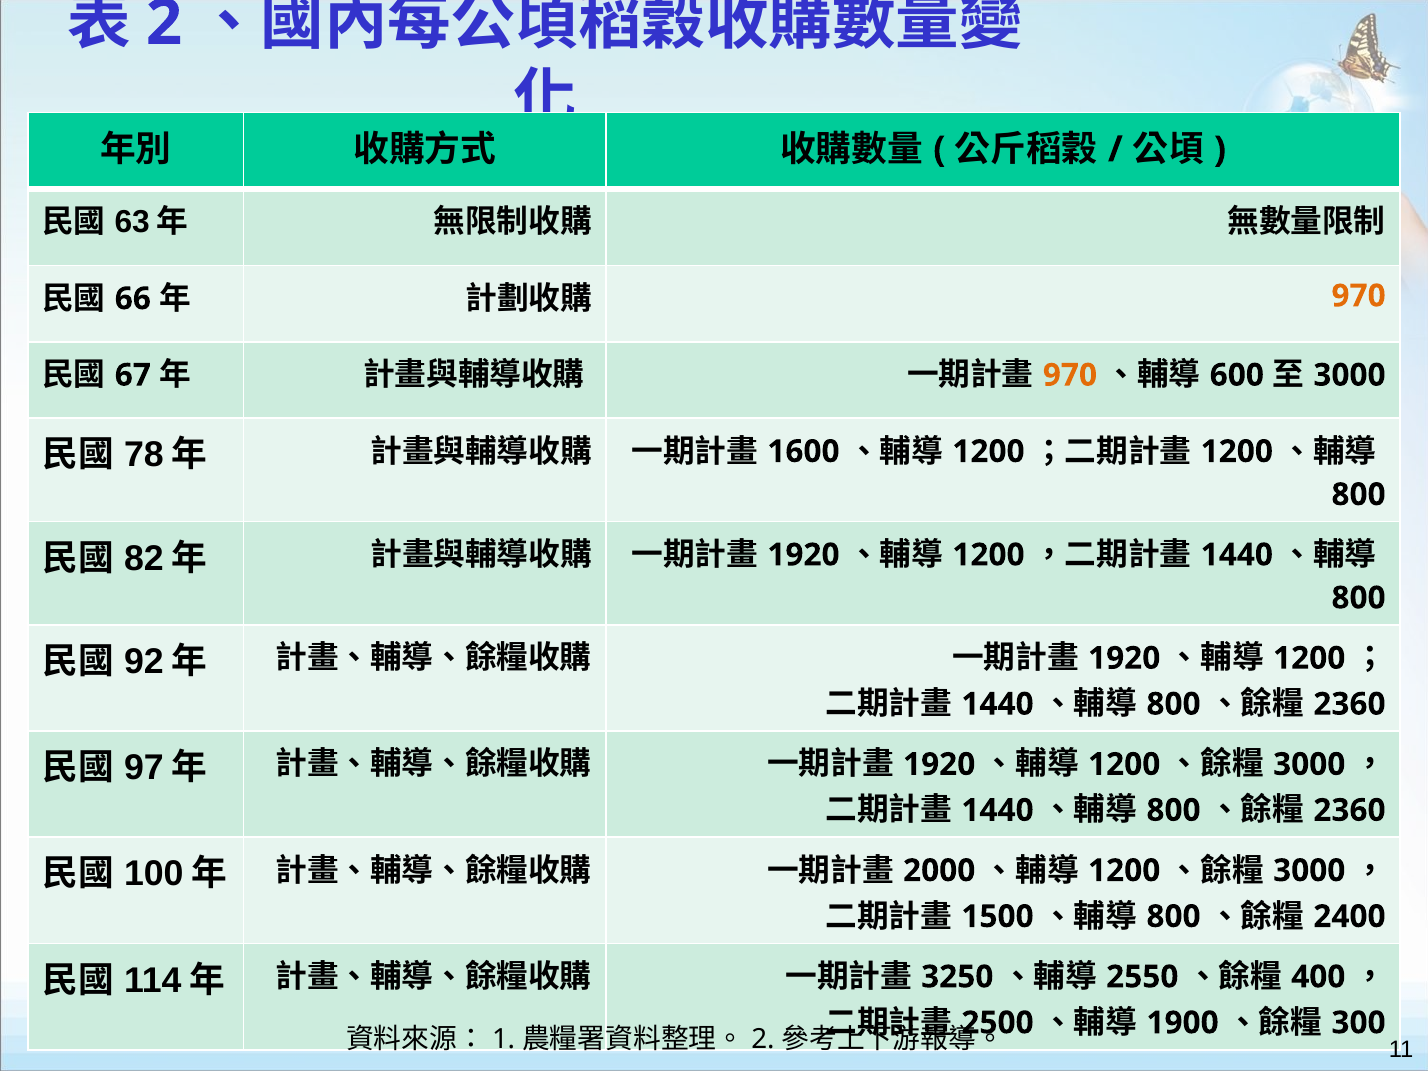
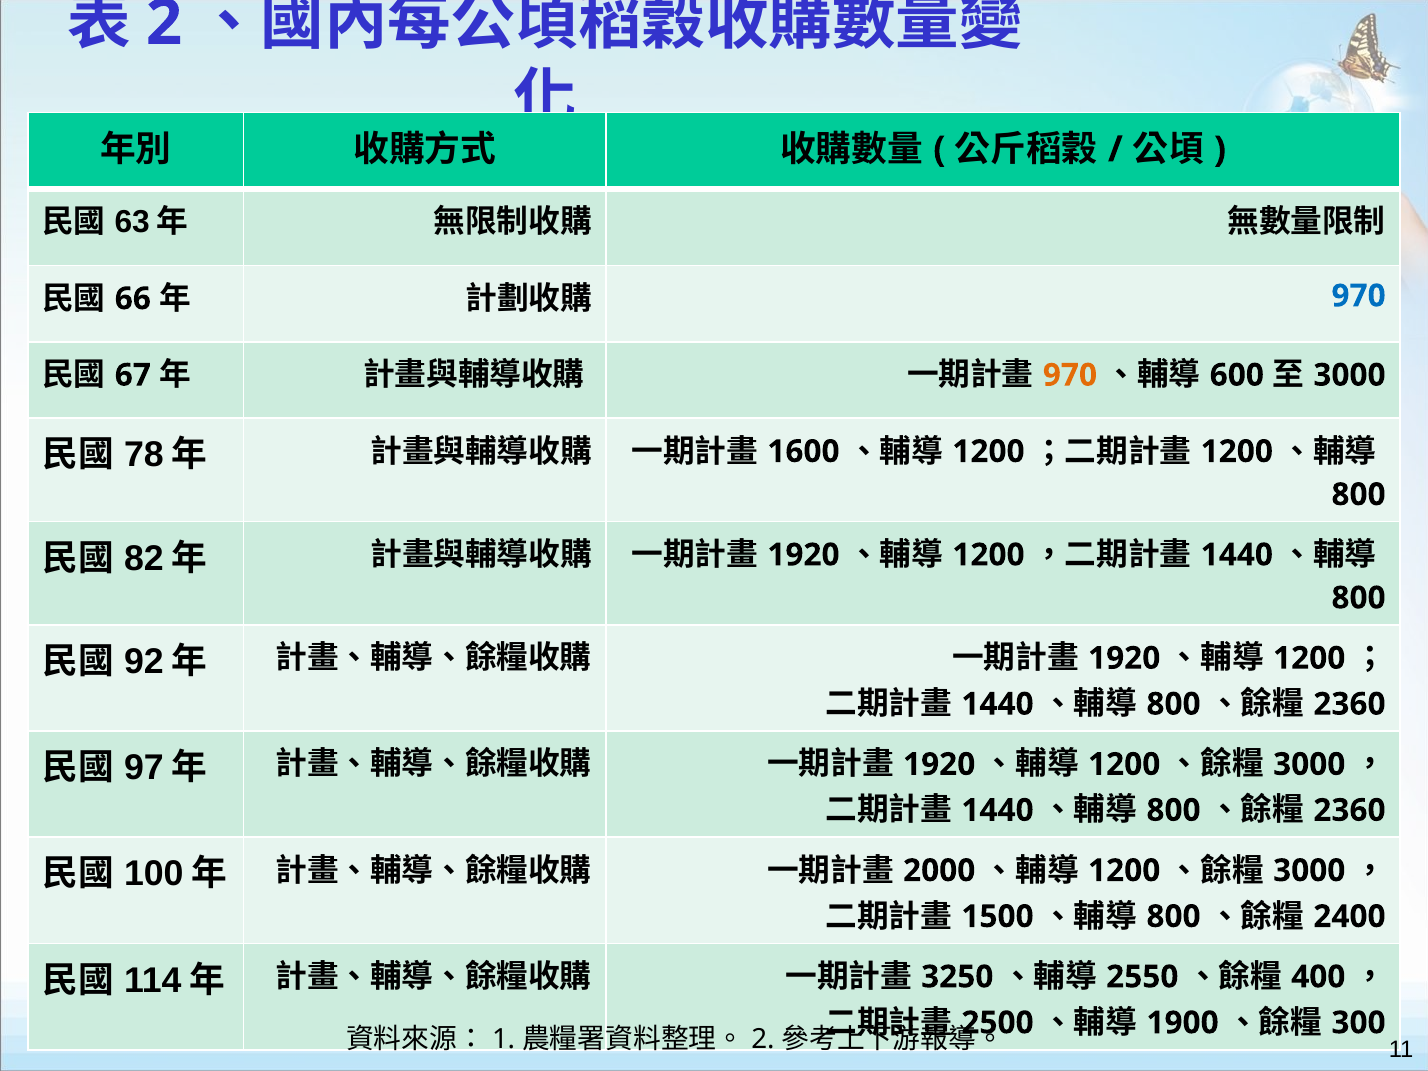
970 colour: orange -> blue (1359, 296)
